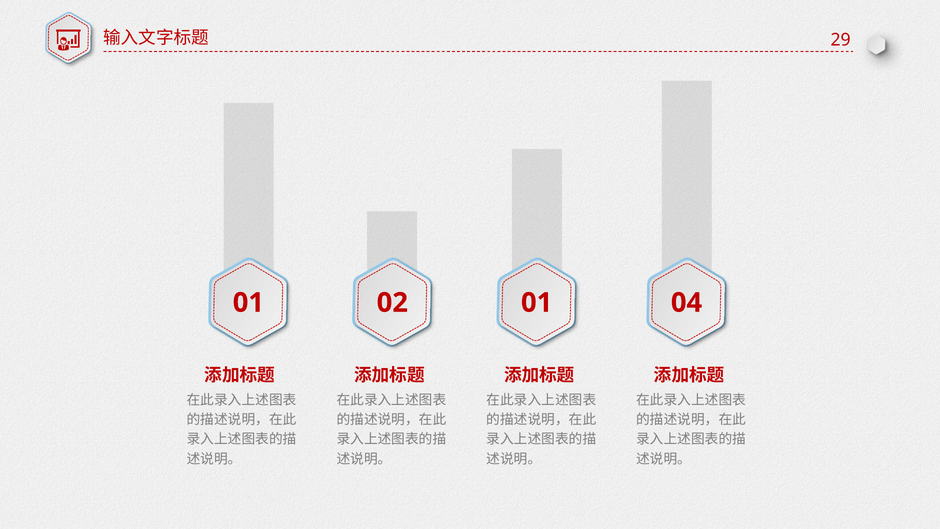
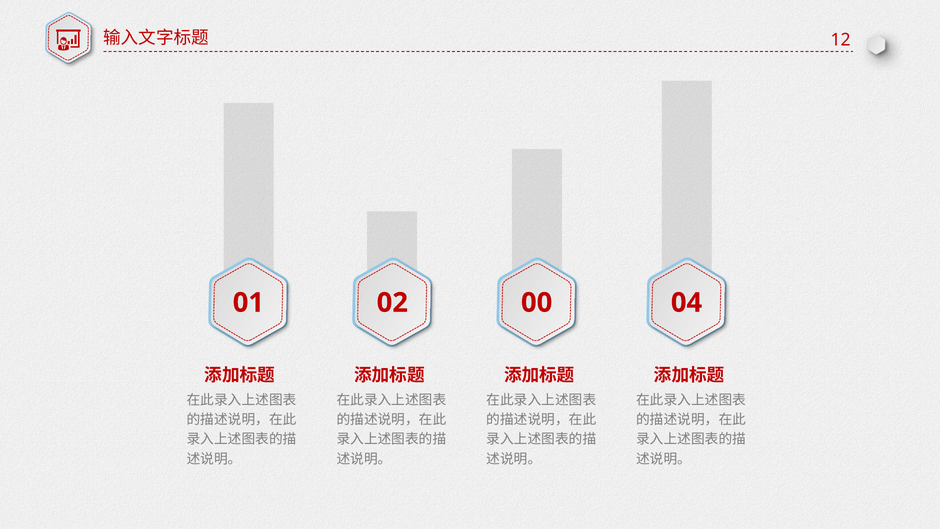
29: 29 -> 12 (841, 40)
02 01: 01 -> 00 (537, 302)
